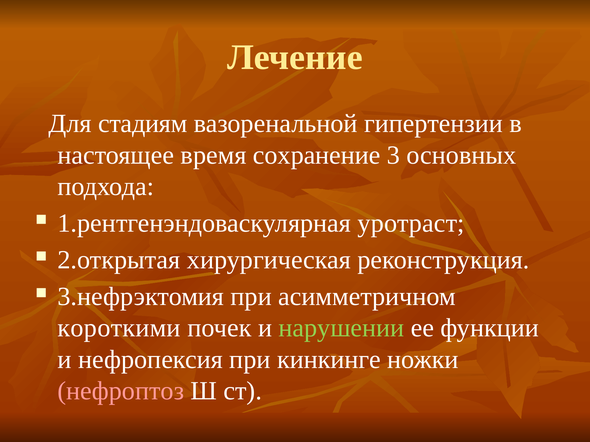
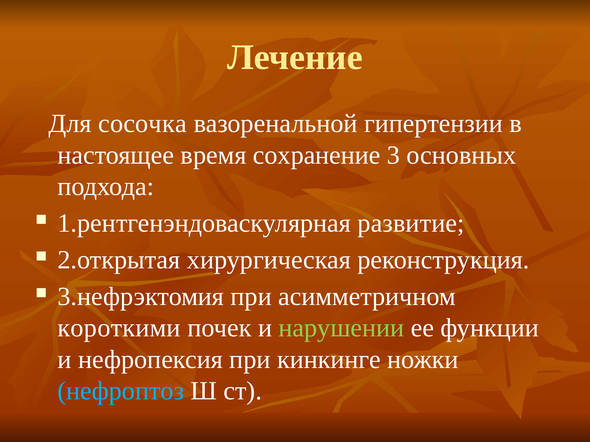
стадиям: стадиям -> сосочка (142, 124)
уротраст: уротраст -> развитие (411, 223)
нефроптоз colour: pink -> light blue (121, 391)
